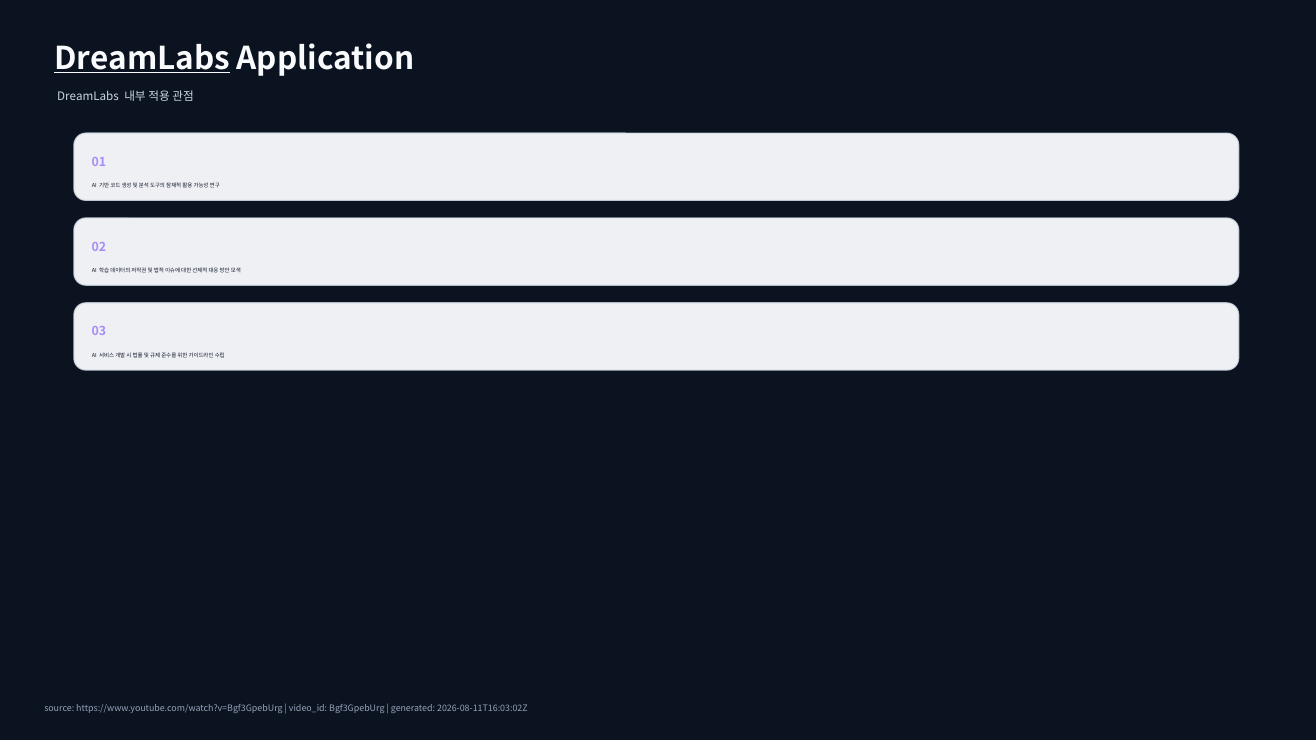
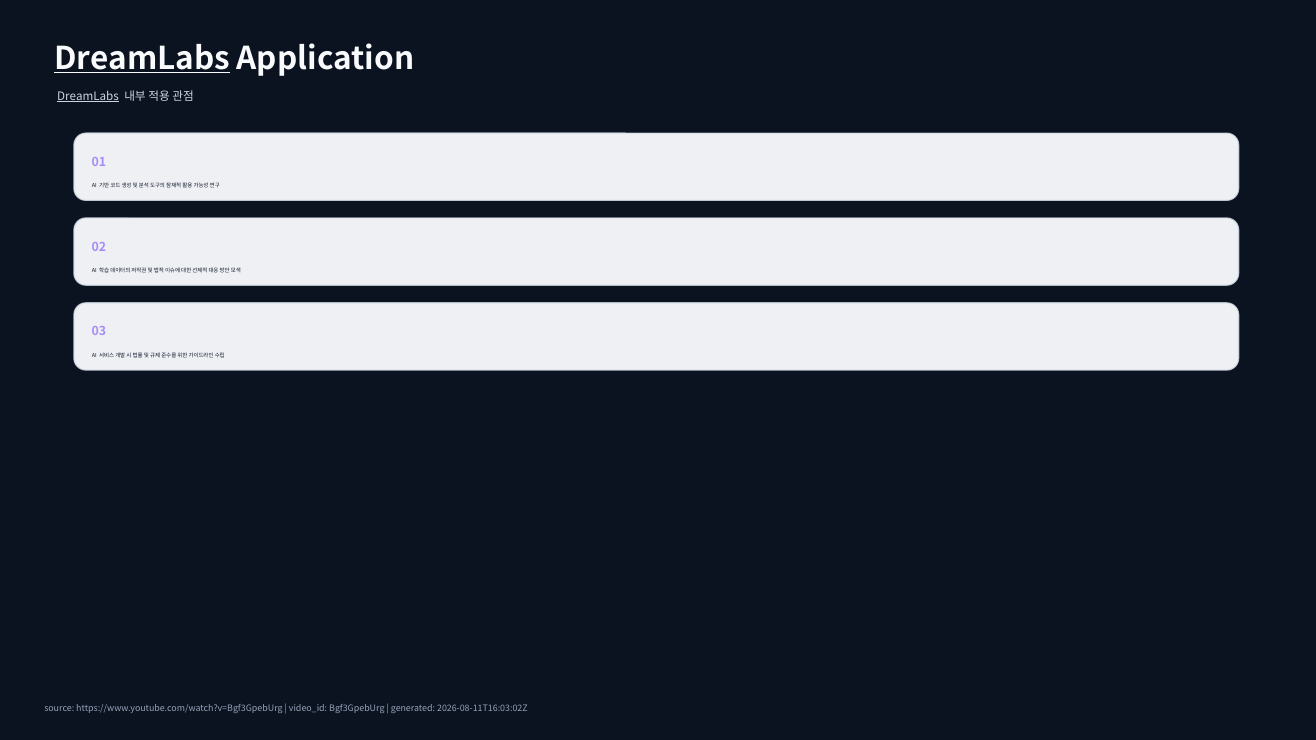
DreamLabs underline: none -> present (88, 97)
